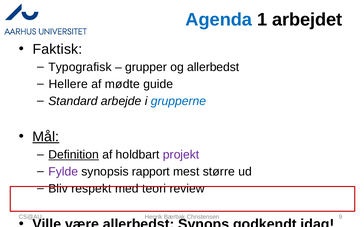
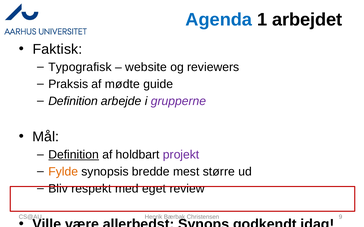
grupper: grupper -> website (146, 67)
og allerbedst: allerbedst -> reviewers (213, 67)
Hellere: Hellere -> Praksis (68, 84)
Standard: Standard -> Definition (73, 101)
grupperne colour: blue -> purple (178, 101)
Mål underline: present -> none (46, 137)
Fylde colour: purple -> orange (63, 172)
rapport: rapport -> bredde (151, 172)
teori: teori -> eget (154, 189)
